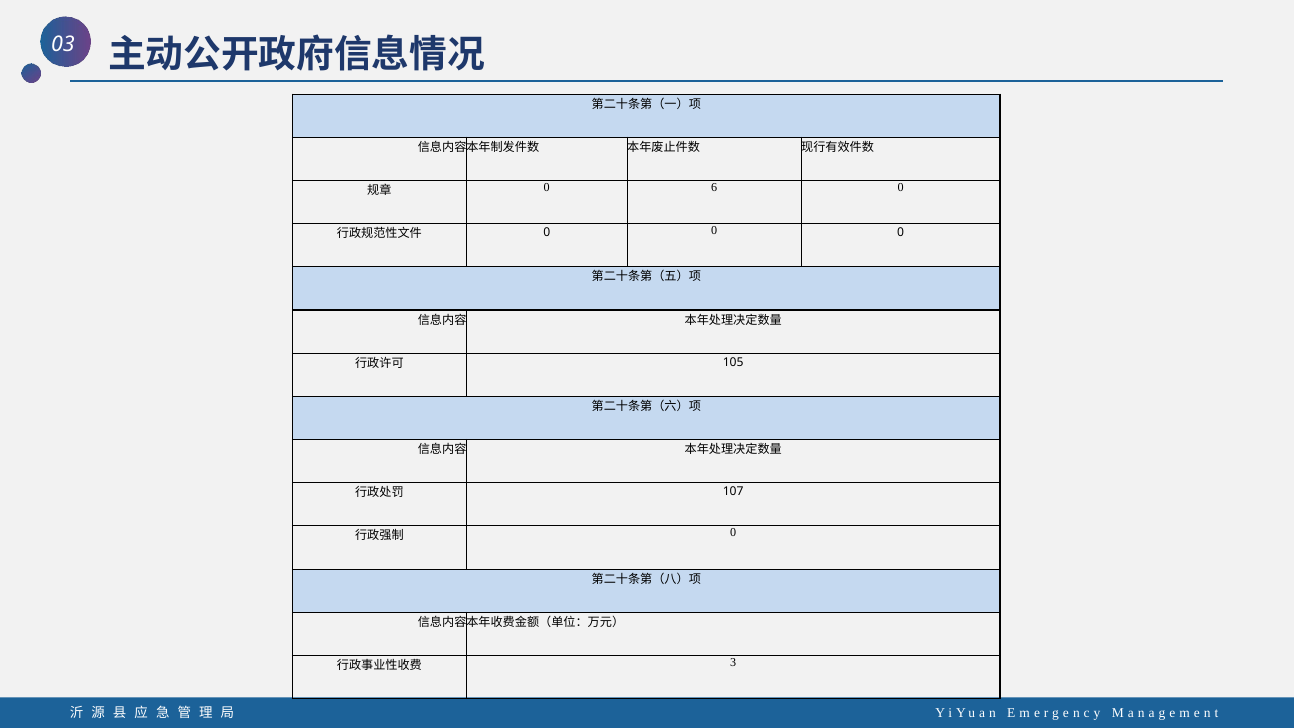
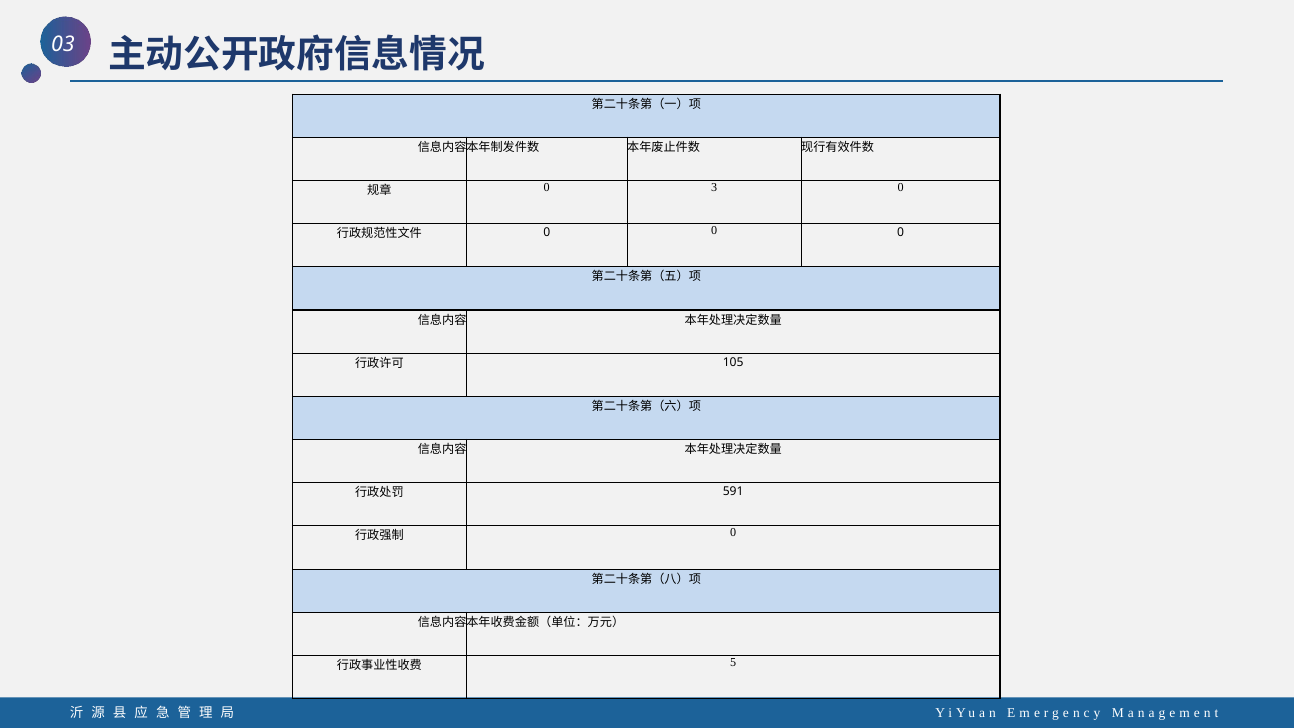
6: 6 -> 3 (714, 187)
107: 107 -> 591 (733, 492)
3: 3 -> 5 (733, 662)
